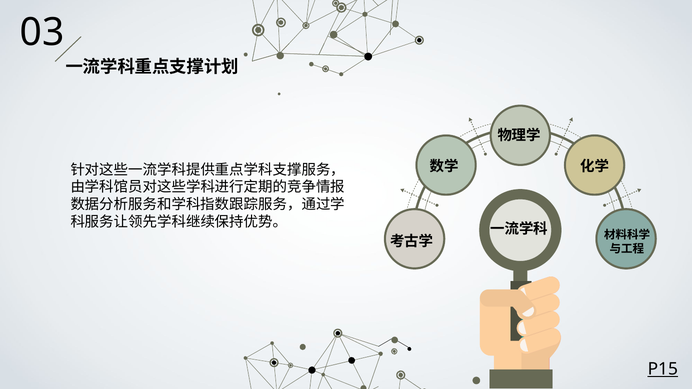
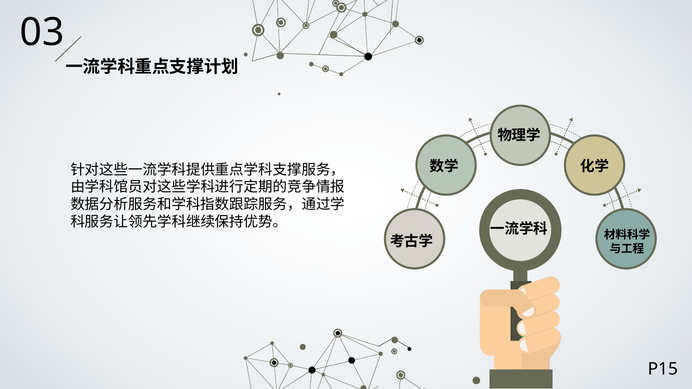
P15 underline: present -> none (663, 369)
